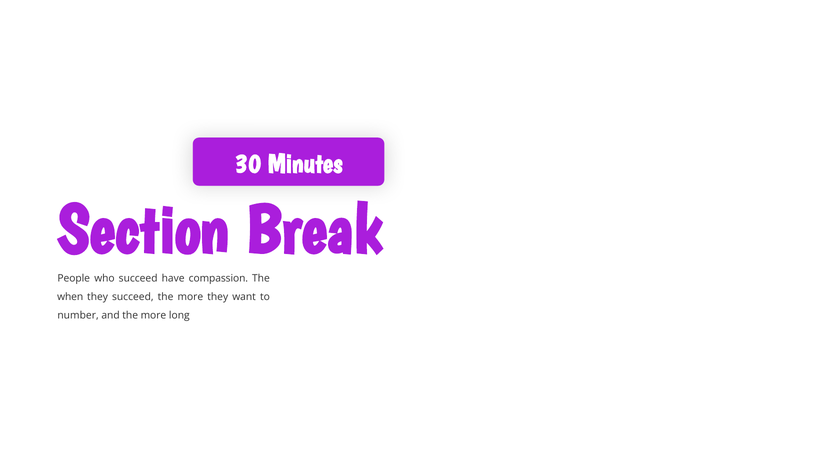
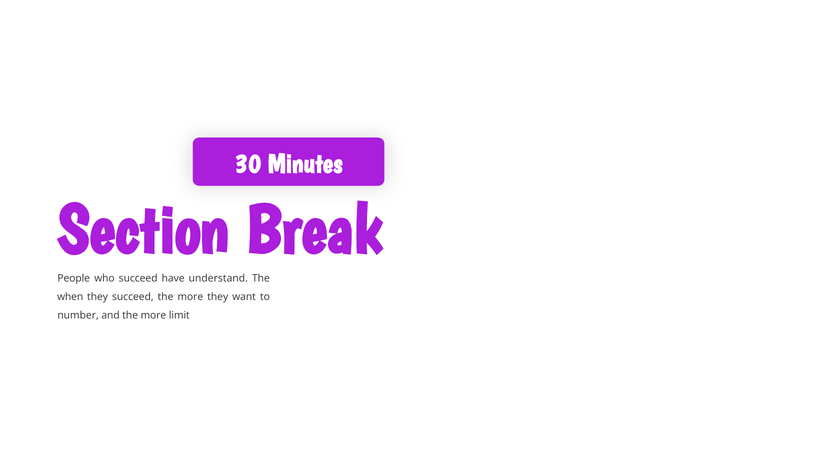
compassion: compassion -> understand (218, 278)
long: long -> limit (179, 315)
